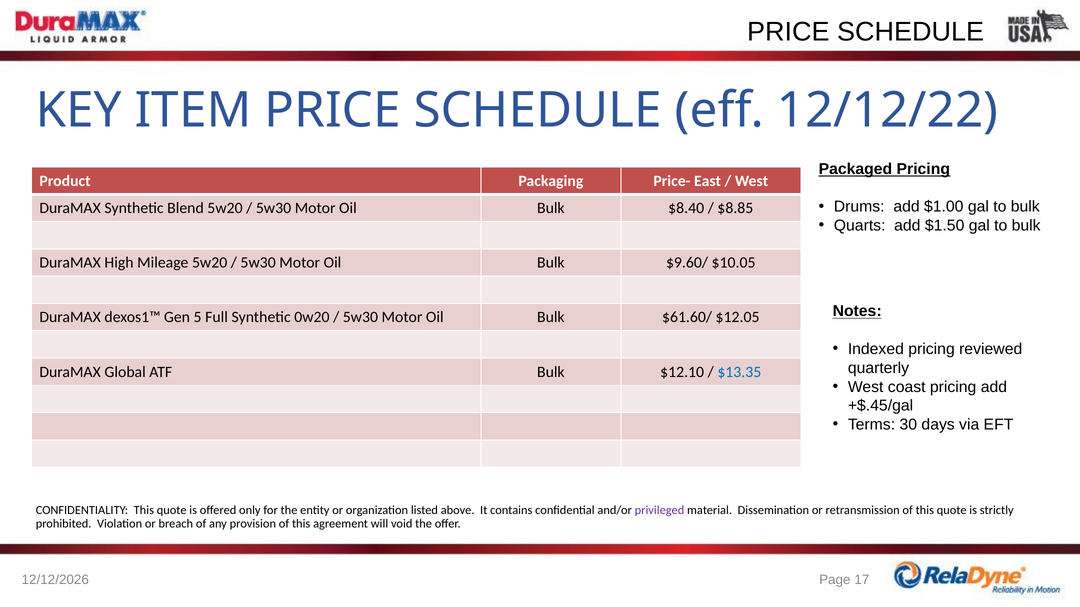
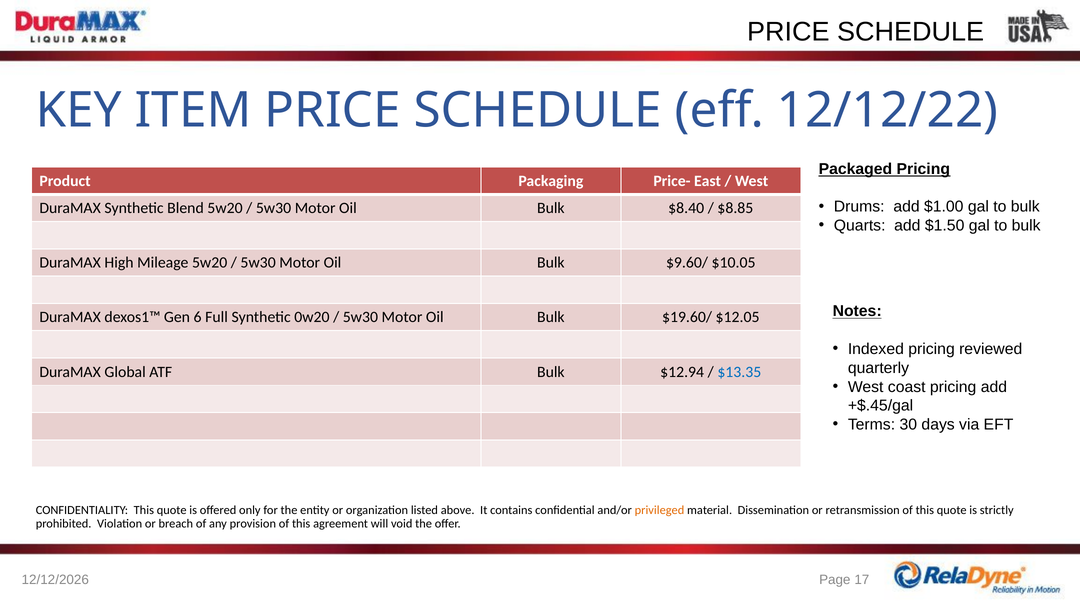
5: 5 -> 6 (198, 318)
$61.60/: $61.60/ -> $19.60/ (687, 318)
$12.10: $12.10 -> $12.94 (682, 372)
privileged colour: purple -> orange (659, 510)
